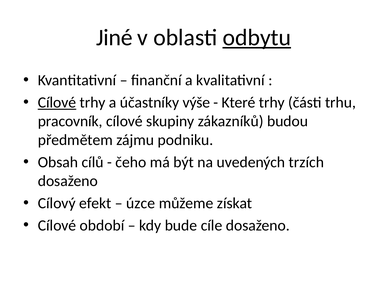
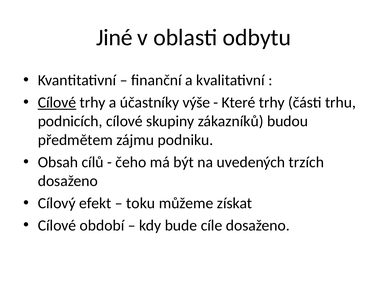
odbytu underline: present -> none (257, 38)
pracovník: pracovník -> podnicích (70, 121)
úzce: úzce -> toku (141, 203)
